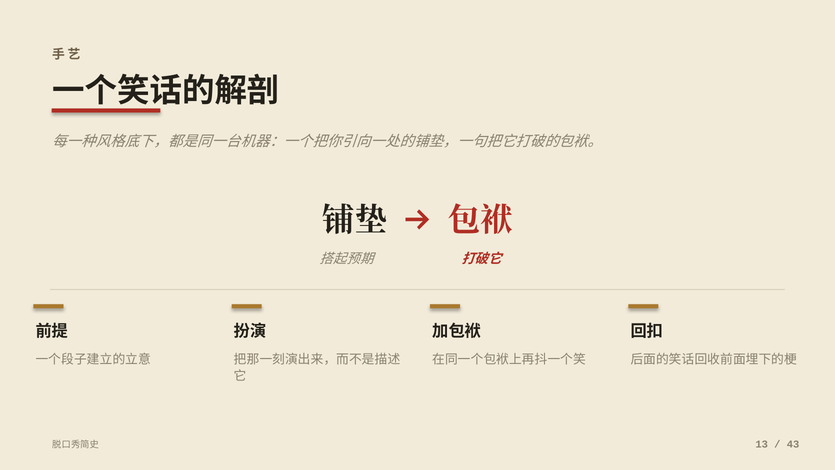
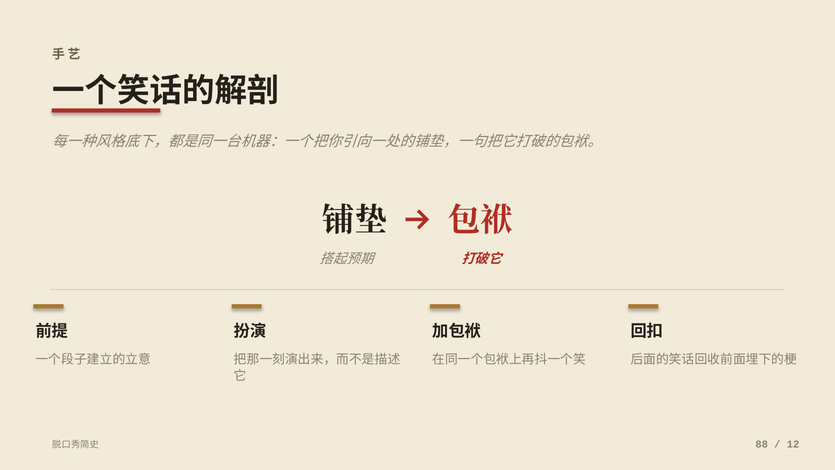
13: 13 -> 88 (762, 444)
43: 43 -> 12 (793, 444)
